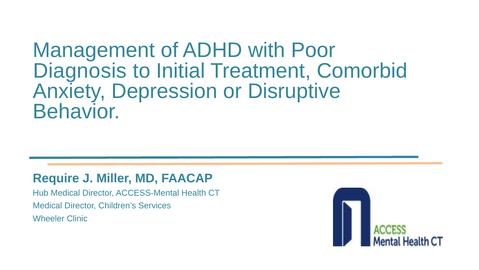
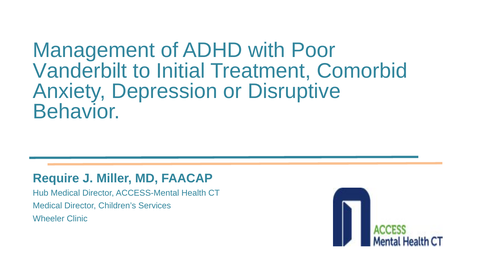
Diagnosis: Diagnosis -> Vanderbilt (80, 71)
